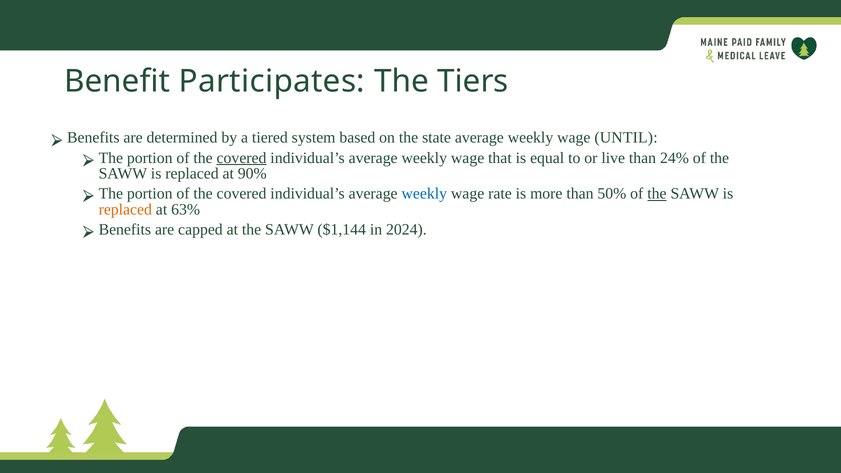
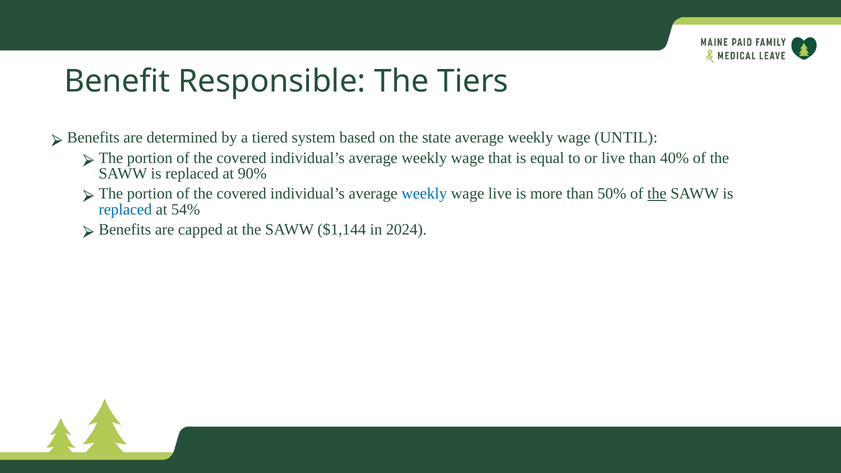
Participates: Participates -> Responsible (272, 81)
covered underline: present -> none (242, 158)
24%: 24% -> 40% (674, 158)
wage rate: rate -> live (500, 194)
replaced colour: orange -> blue (125, 209)
63%: 63% -> 54% (186, 209)
